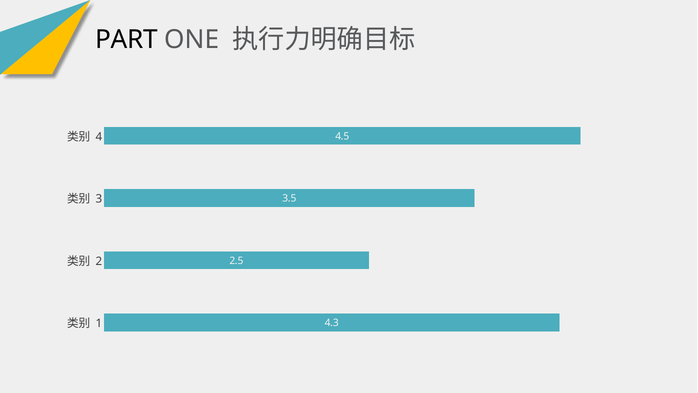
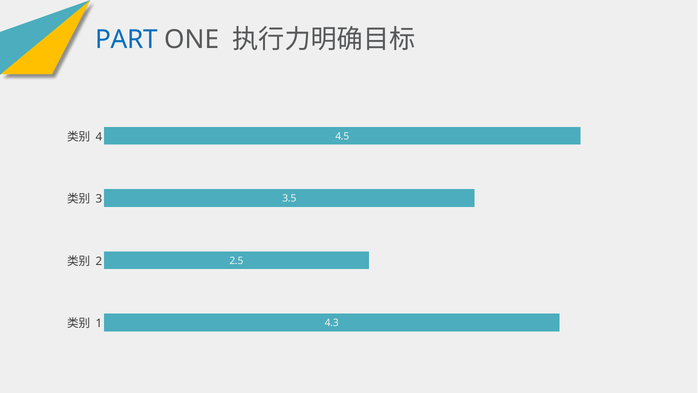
PART colour: black -> blue (127, 40)
